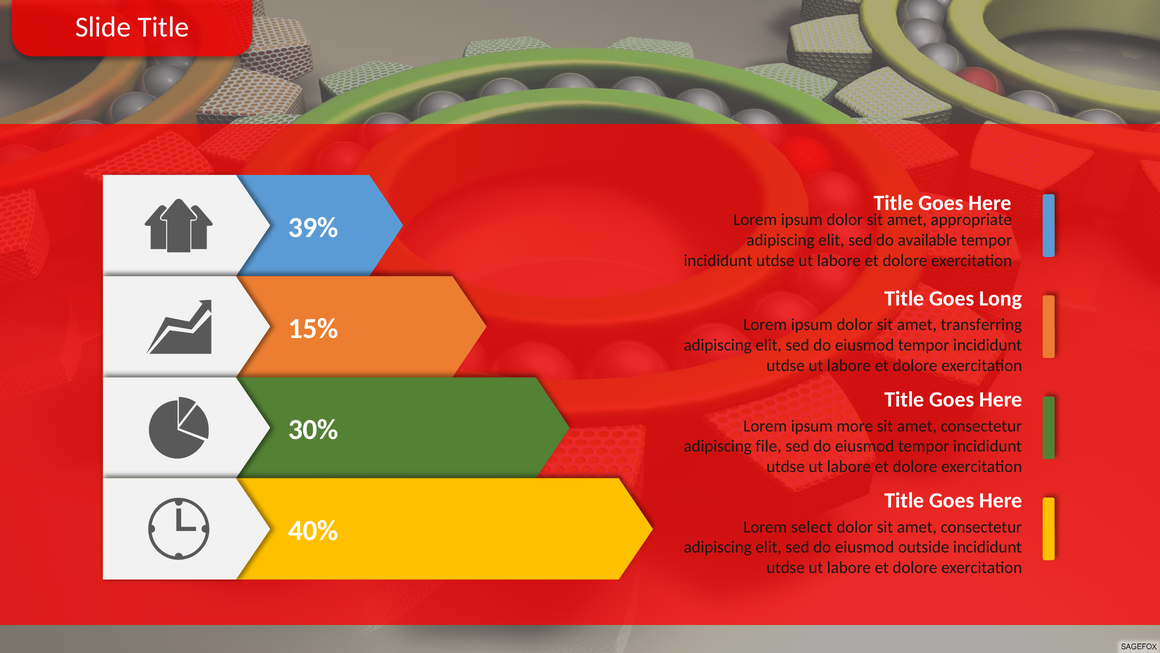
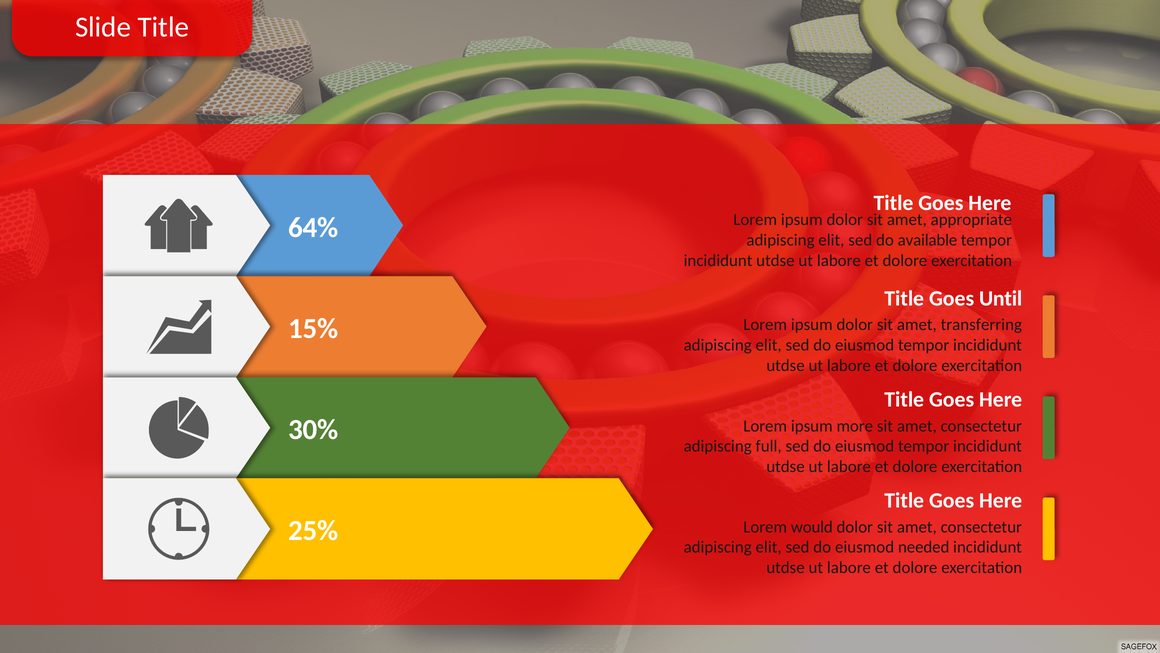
39%: 39% -> 64% (313, 227)
Long: Long -> Until (1001, 298)
file: file -> full (769, 446)
40%: 40% -> 25% (313, 530)
select: select -> would (812, 527)
outside: outside -> needed (924, 547)
